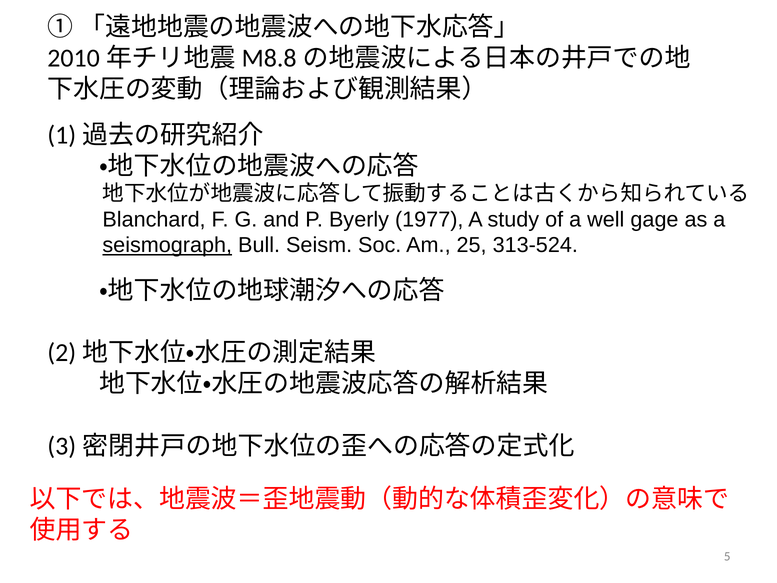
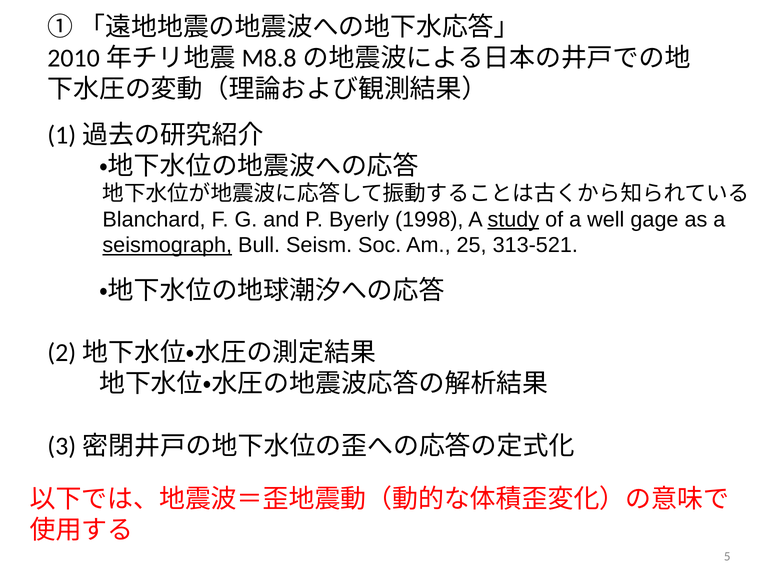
1977: 1977 -> 1998 (429, 219)
study underline: none -> present (513, 219)
313-524: 313-524 -> 313-521 (535, 245)
